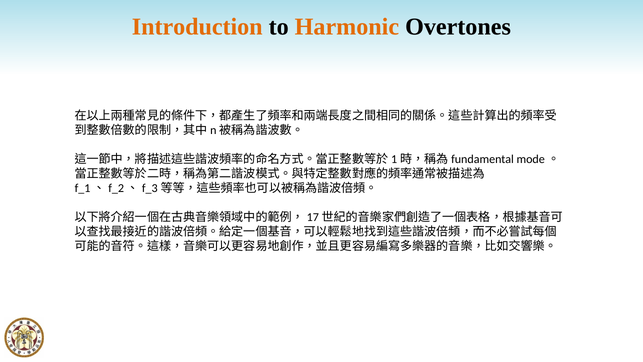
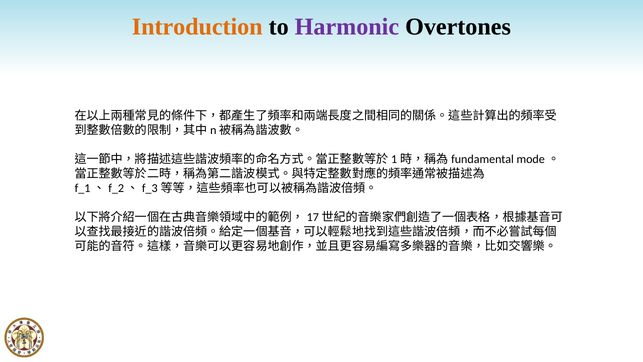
Harmonic colour: orange -> purple (347, 27)
